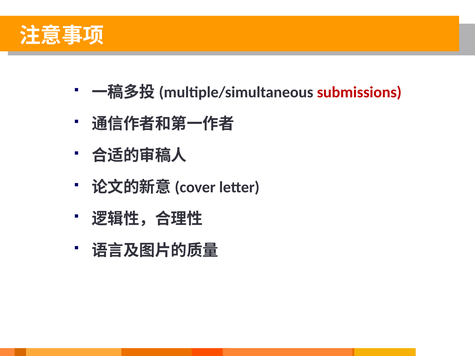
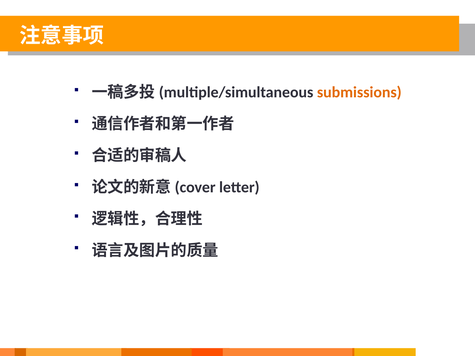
submissions colour: red -> orange (359, 92)
